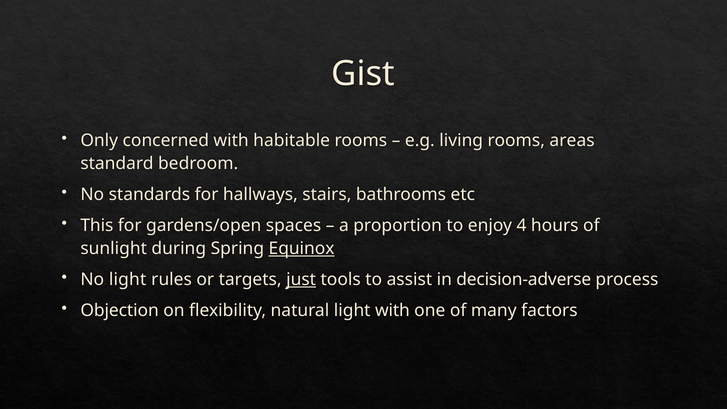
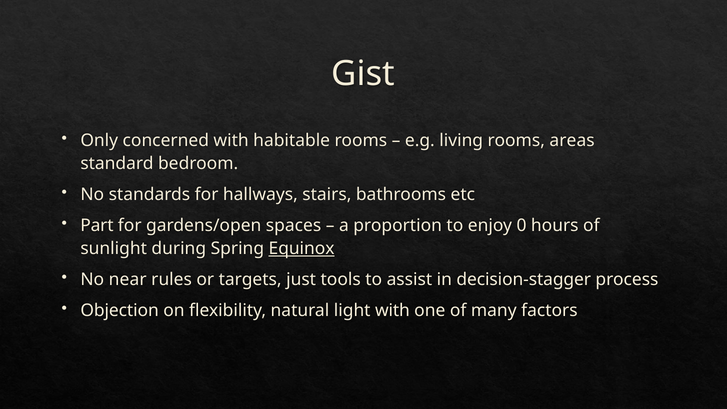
This: This -> Part (97, 225)
4: 4 -> 0 (521, 225)
No light: light -> near (128, 280)
just underline: present -> none (301, 280)
decision-adverse: decision-adverse -> decision-stagger (524, 280)
